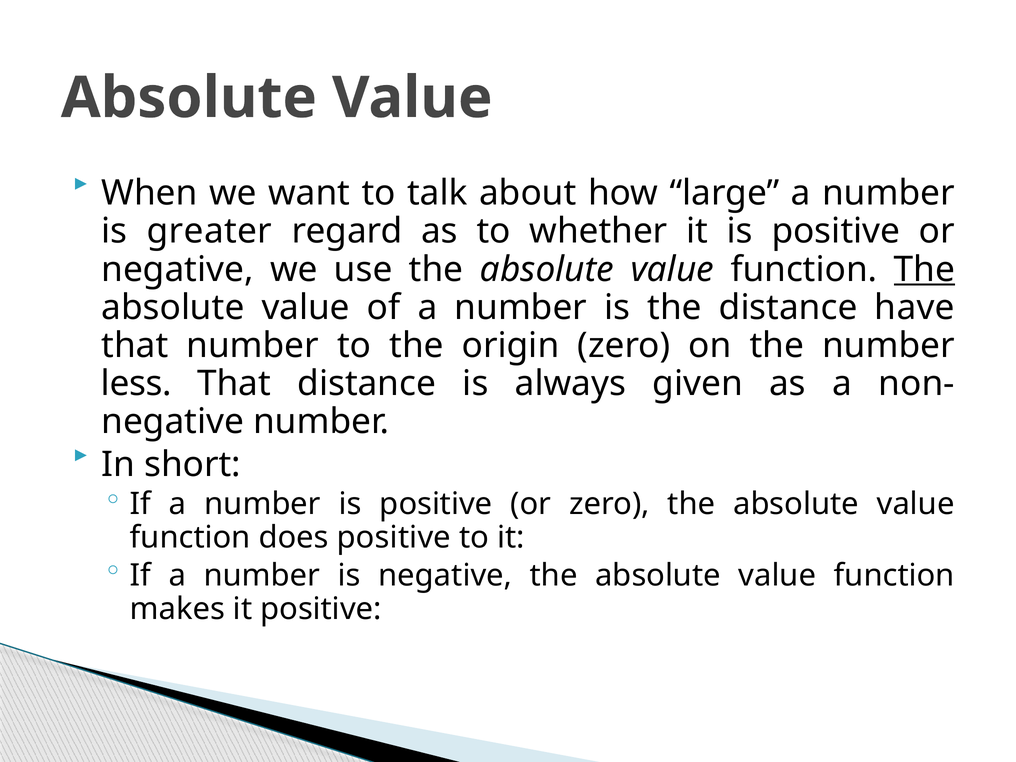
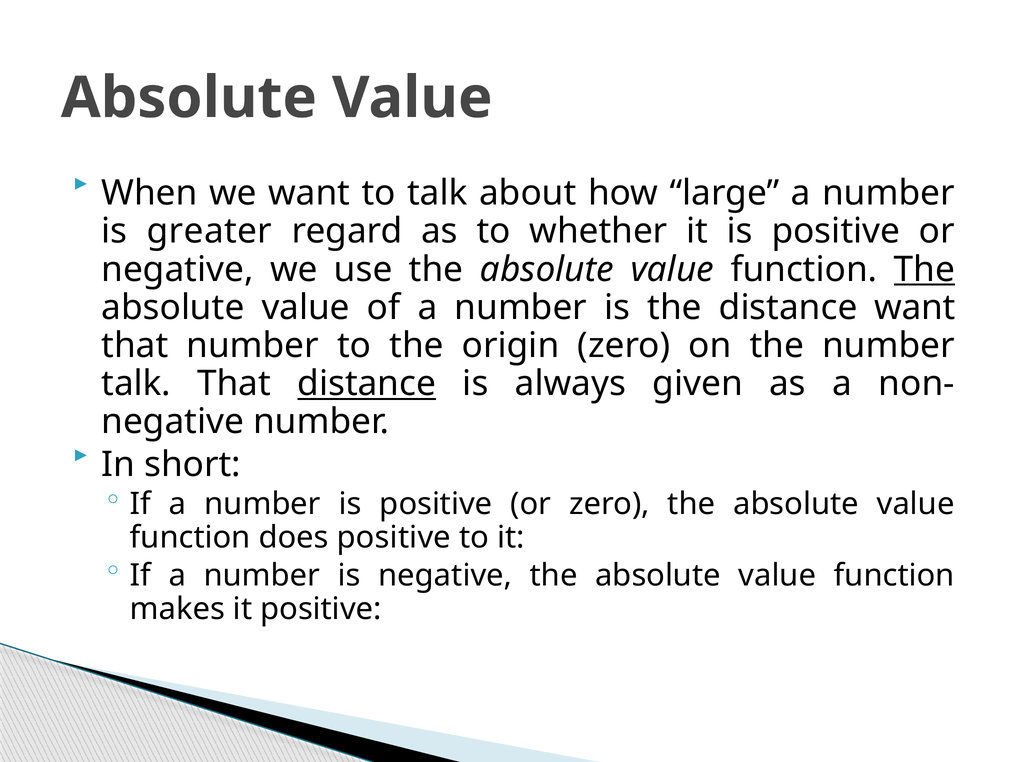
distance have: have -> want (915, 307)
less: less -> talk (136, 384)
distance underline: none -> present (367, 384)
